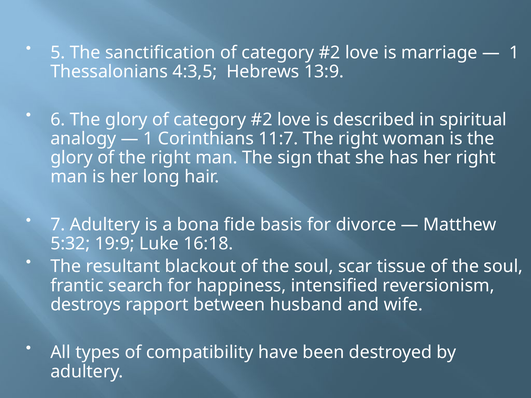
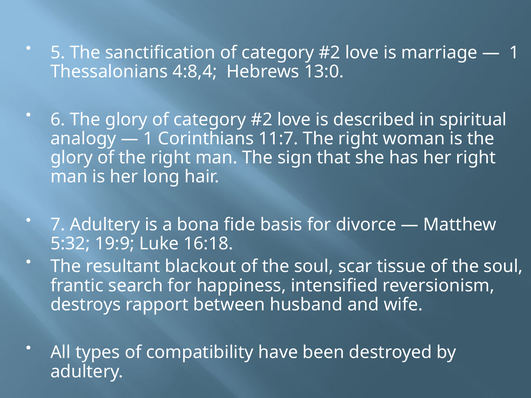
4:3,5: 4:3,5 -> 4:8,4 (195, 72)
13:9: 13:9 -> 13:0 (324, 72)
